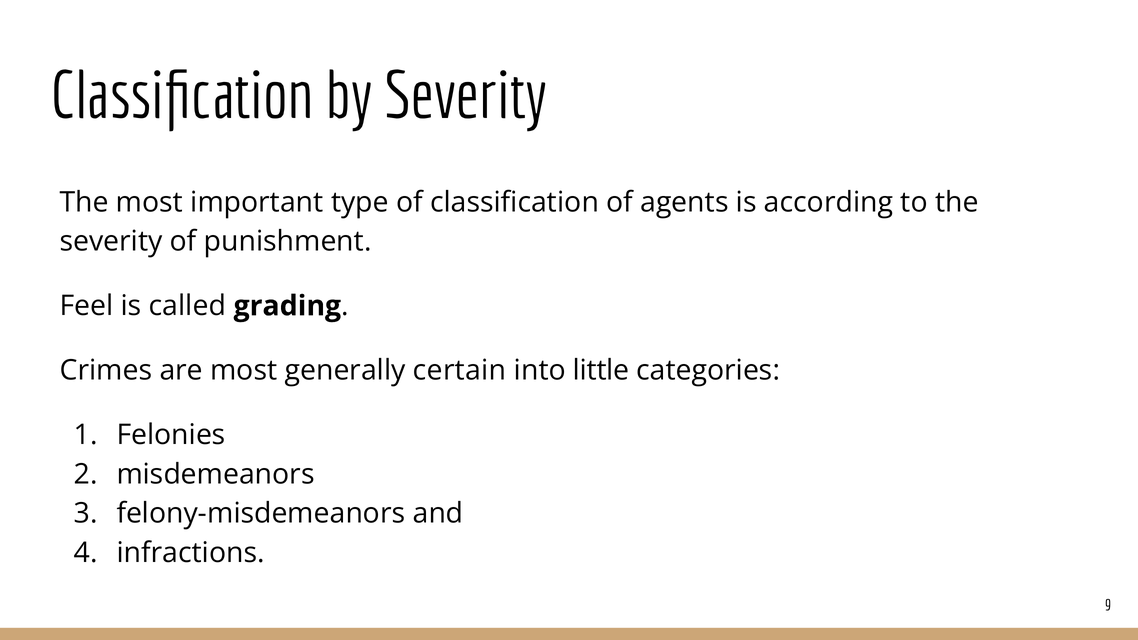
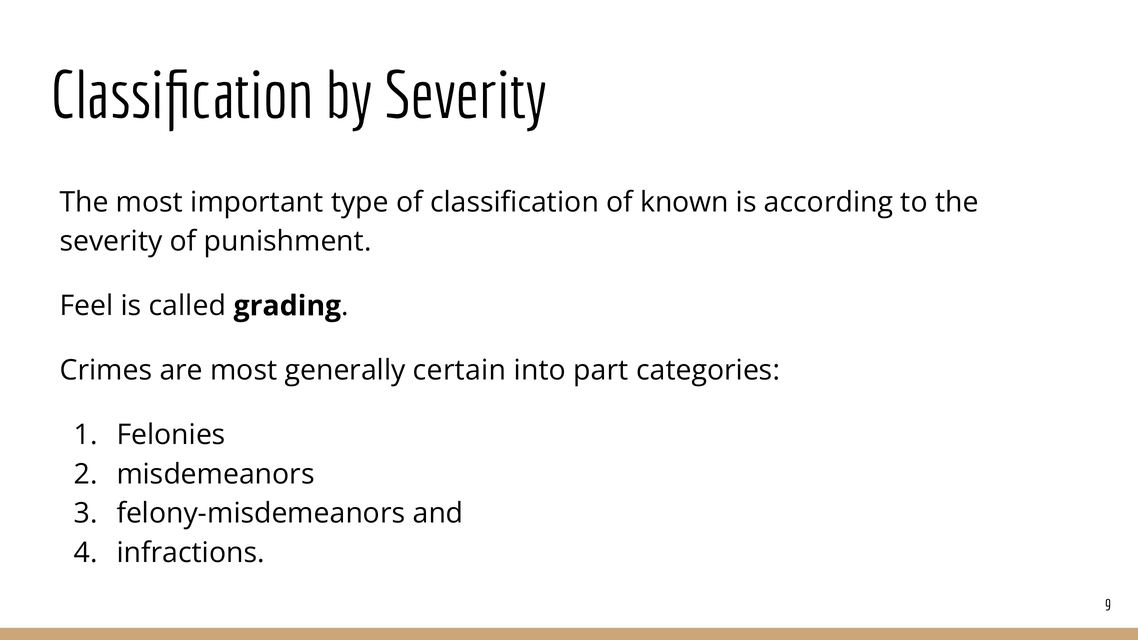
agents: agents -> known (684, 202)
little: little -> part (601, 371)
